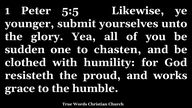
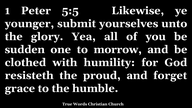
chasten: chasten -> morrow (118, 50)
works: works -> forget (170, 75)
